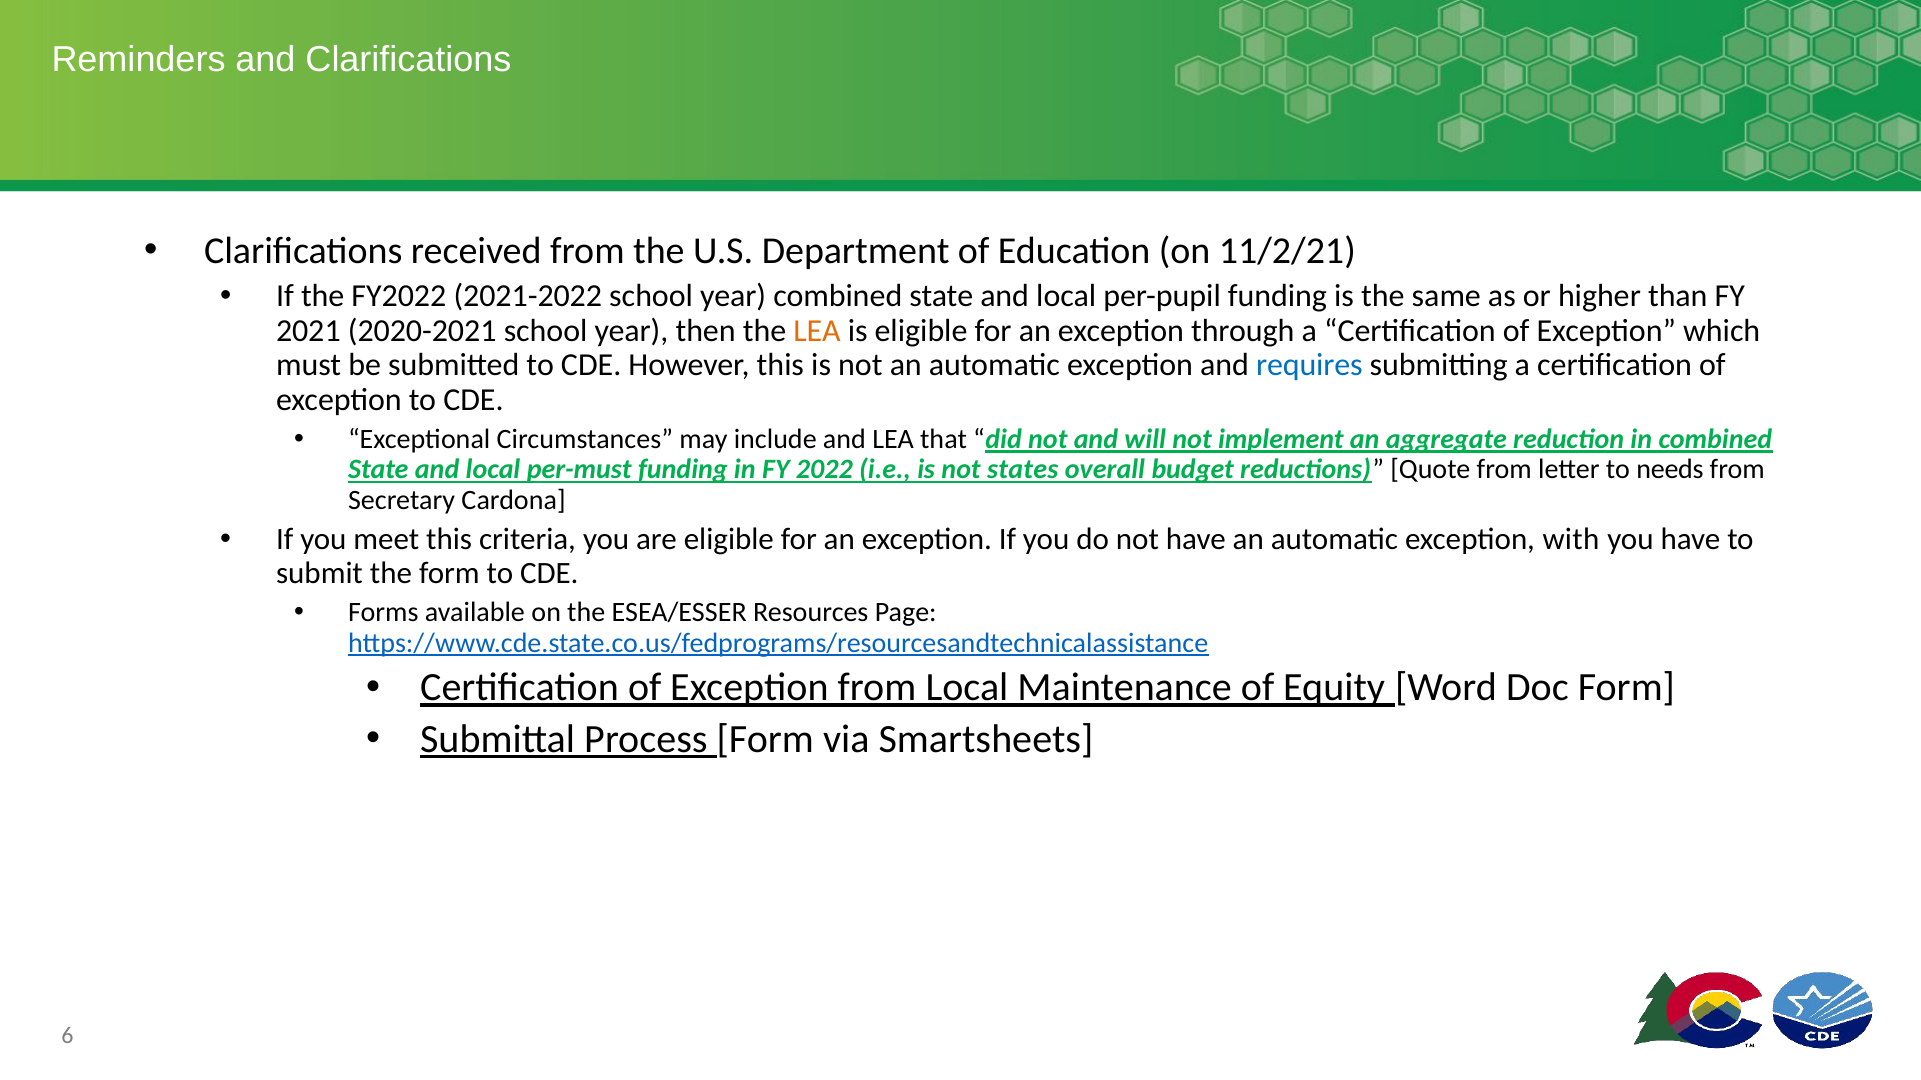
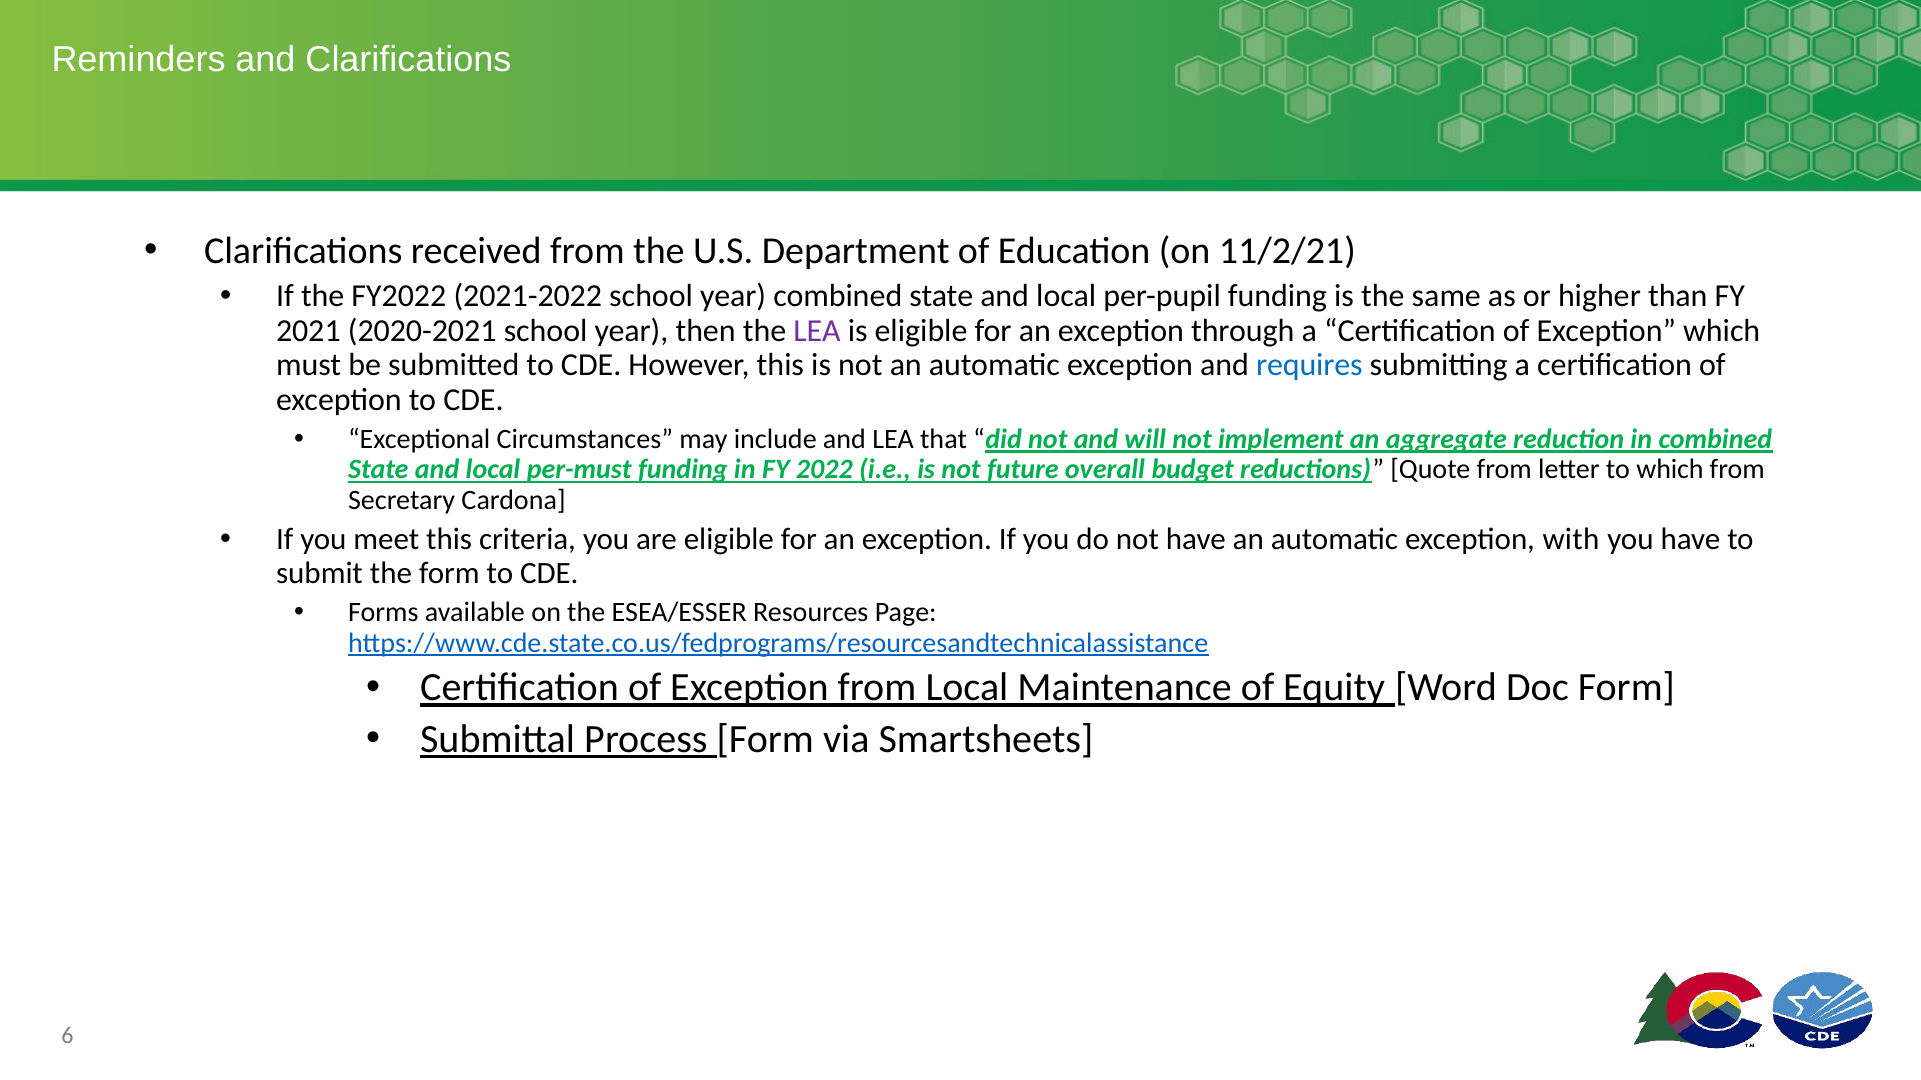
LEA colour: orange -> purple (817, 331)
states: states -> future (1023, 470)
to needs: needs -> which (1670, 470)
